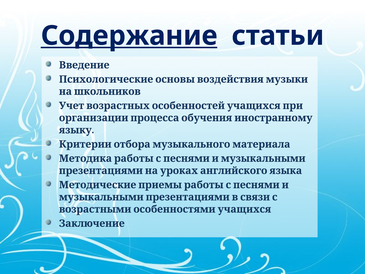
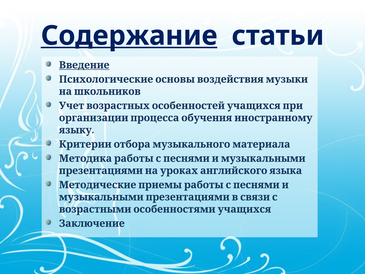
Введение underline: none -> present (84, 65)
